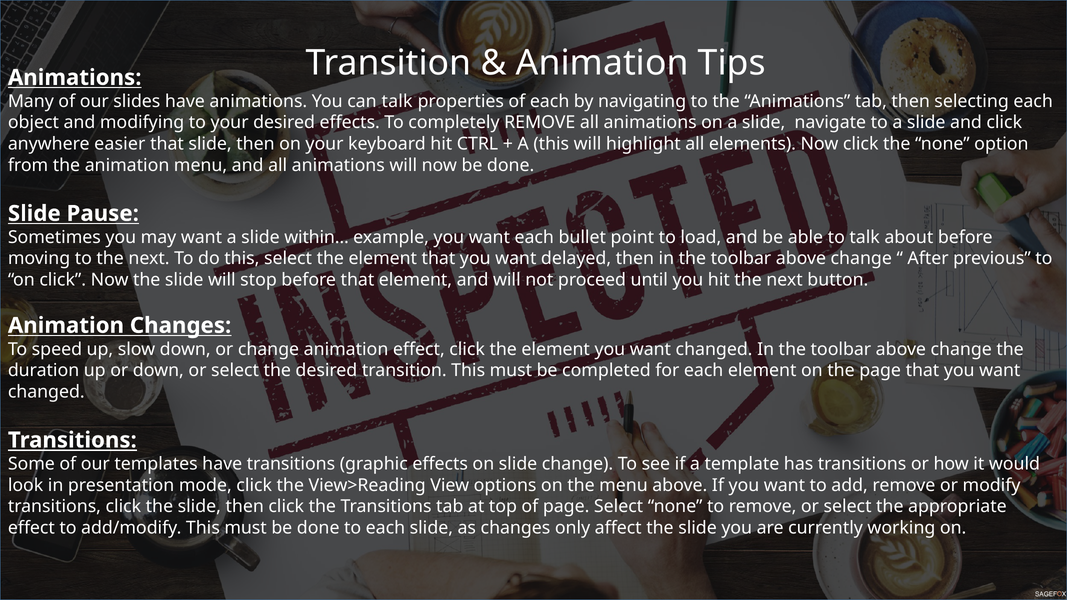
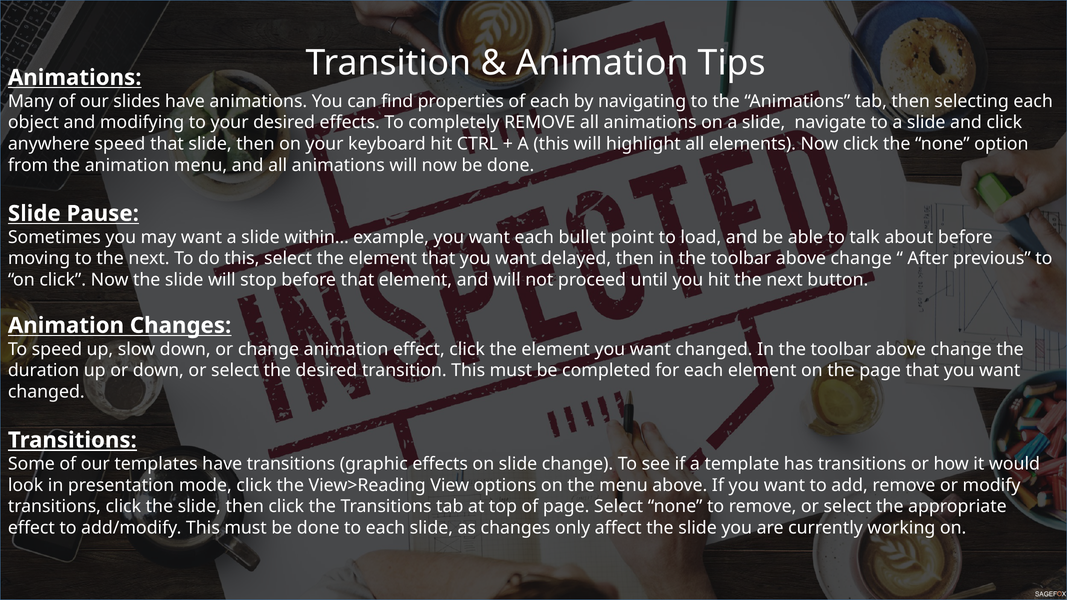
can talk: talk -> find (397, 101)
anywhere easier: easier -> speed (120, 144)
